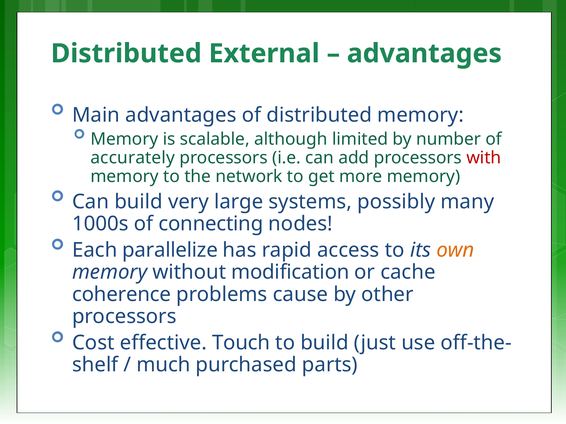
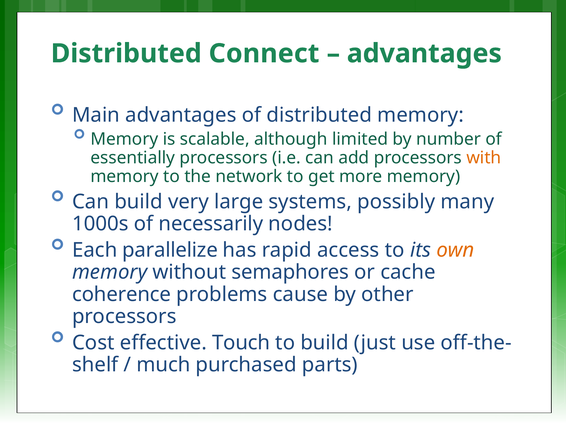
External: External -> Connect (264, 54)
accurately: accurately -> essentially (133, 158)
with colour: red -> orange (484, 158)
connecting: connecting -> necessarily (211, 224)
modification: modification -> semaphores (290, 273)
